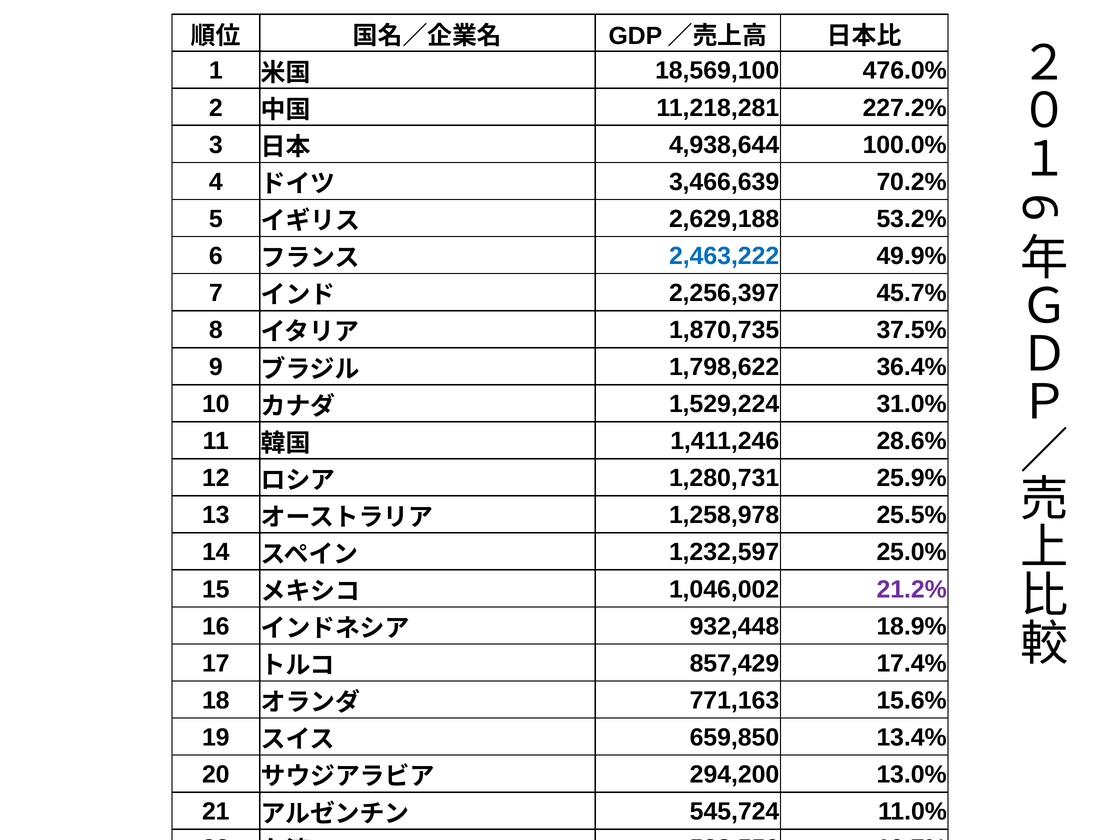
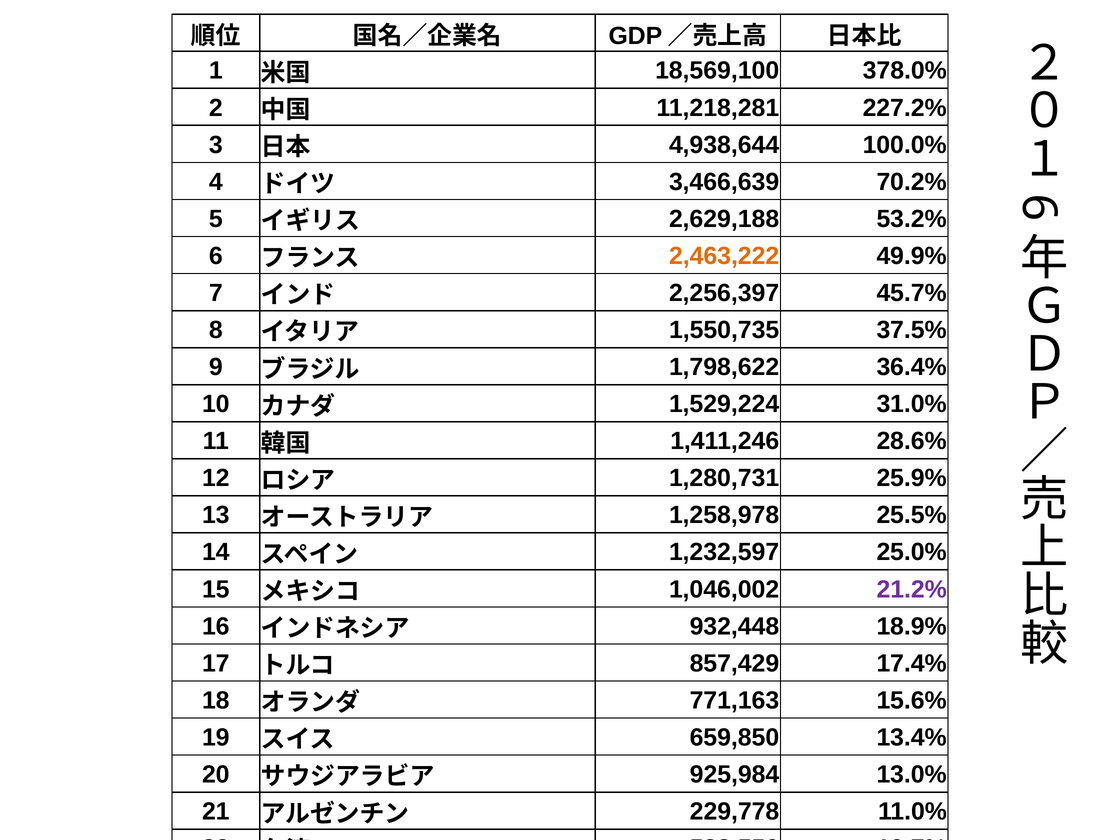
476.0%: 476.0% -> 378.0% (905, 71)
2,463,222 colour: blue -> orange (724, 256)
1,870,735: 1,870,735 -> 1,550,735 (724, 330)
294,200: 294,200 -> 925,984 (735, 775)
545,724: 545,724 -> 229,778 (735, 812)
